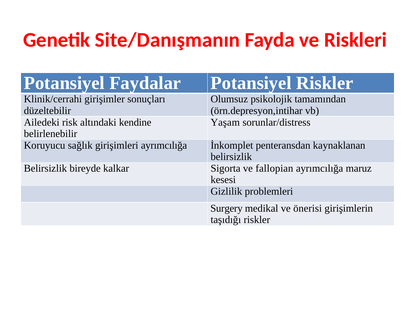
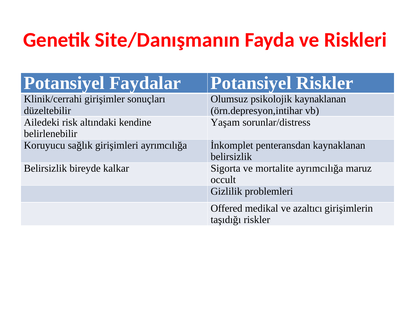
psikolojik tamamından: tamamından -> kaynaklanan (320, 99)
fallopian: fallopian -> mortalite (274, 168)
kesesi: kesesi -> occult (223, 179)
Surgery: Surgery -> Offered (226, 208)
önerisi: önerisi -> azaltıcı (308, 208)
